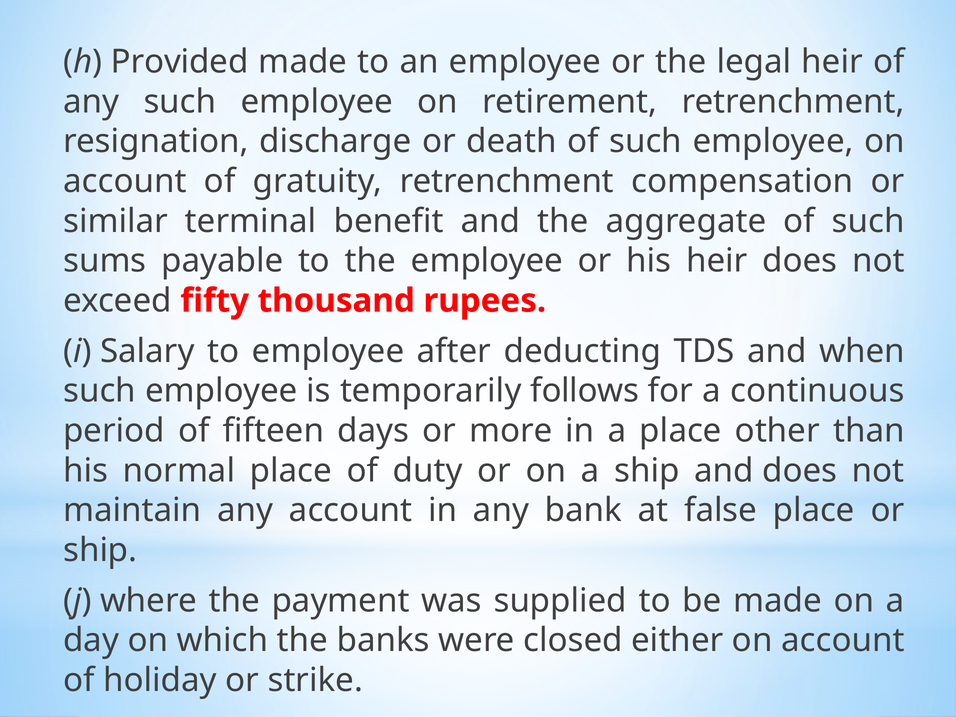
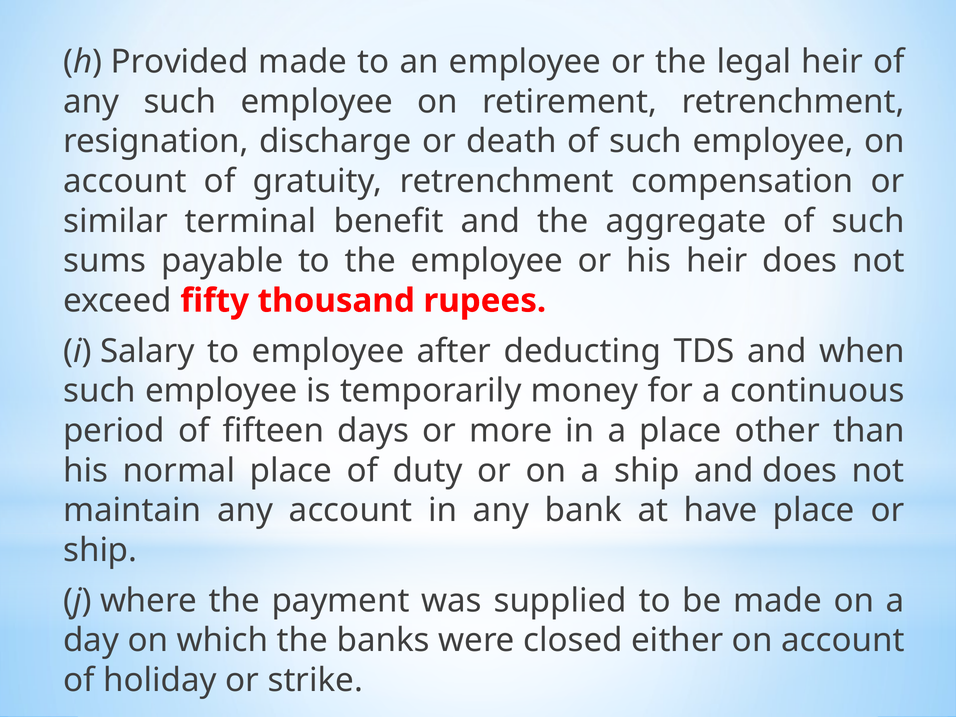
follows: follows -> money (585, 391)
false: false -> have (721, 510)
